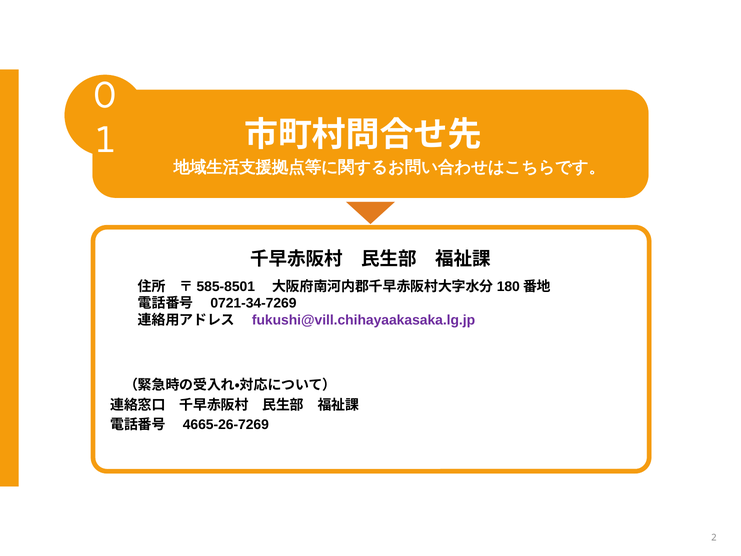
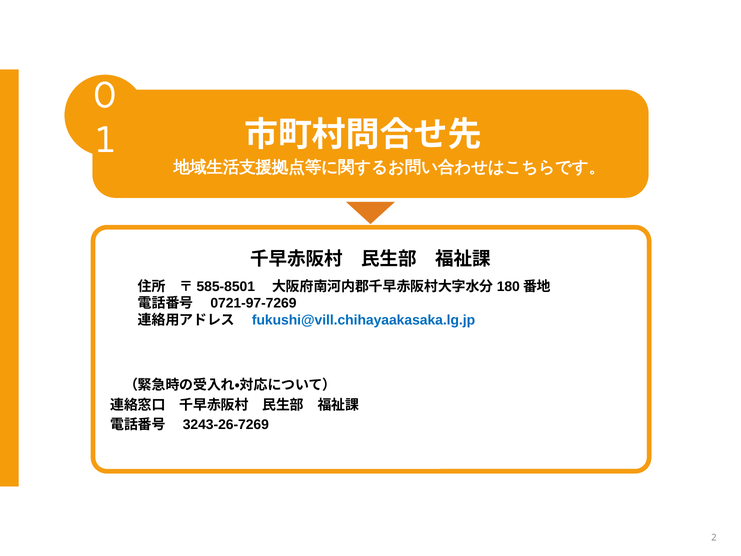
0721-34-7269: 0721-34-7269 -> 0721-97-7269 (253, 303)
fukushi@vill.chihayaakasaka.lg.jp colour: purple -> blue (364, 320)
4665-26-7269: 4665-26-7269 -> 3243-26-7269 (226, 425)
